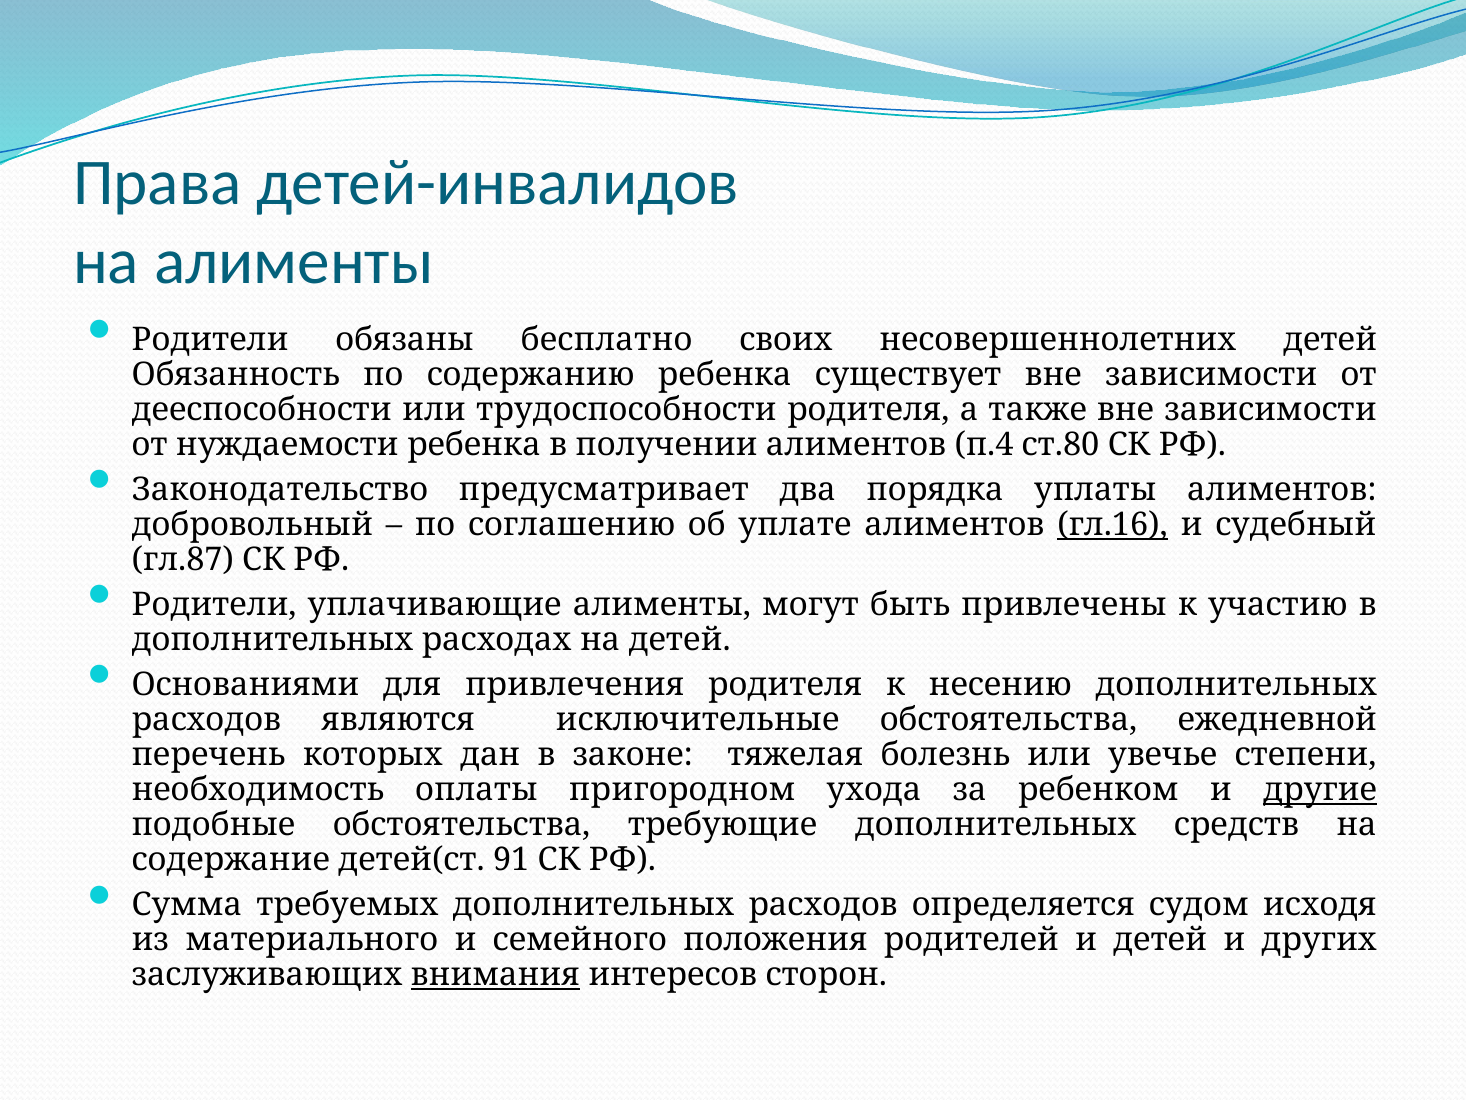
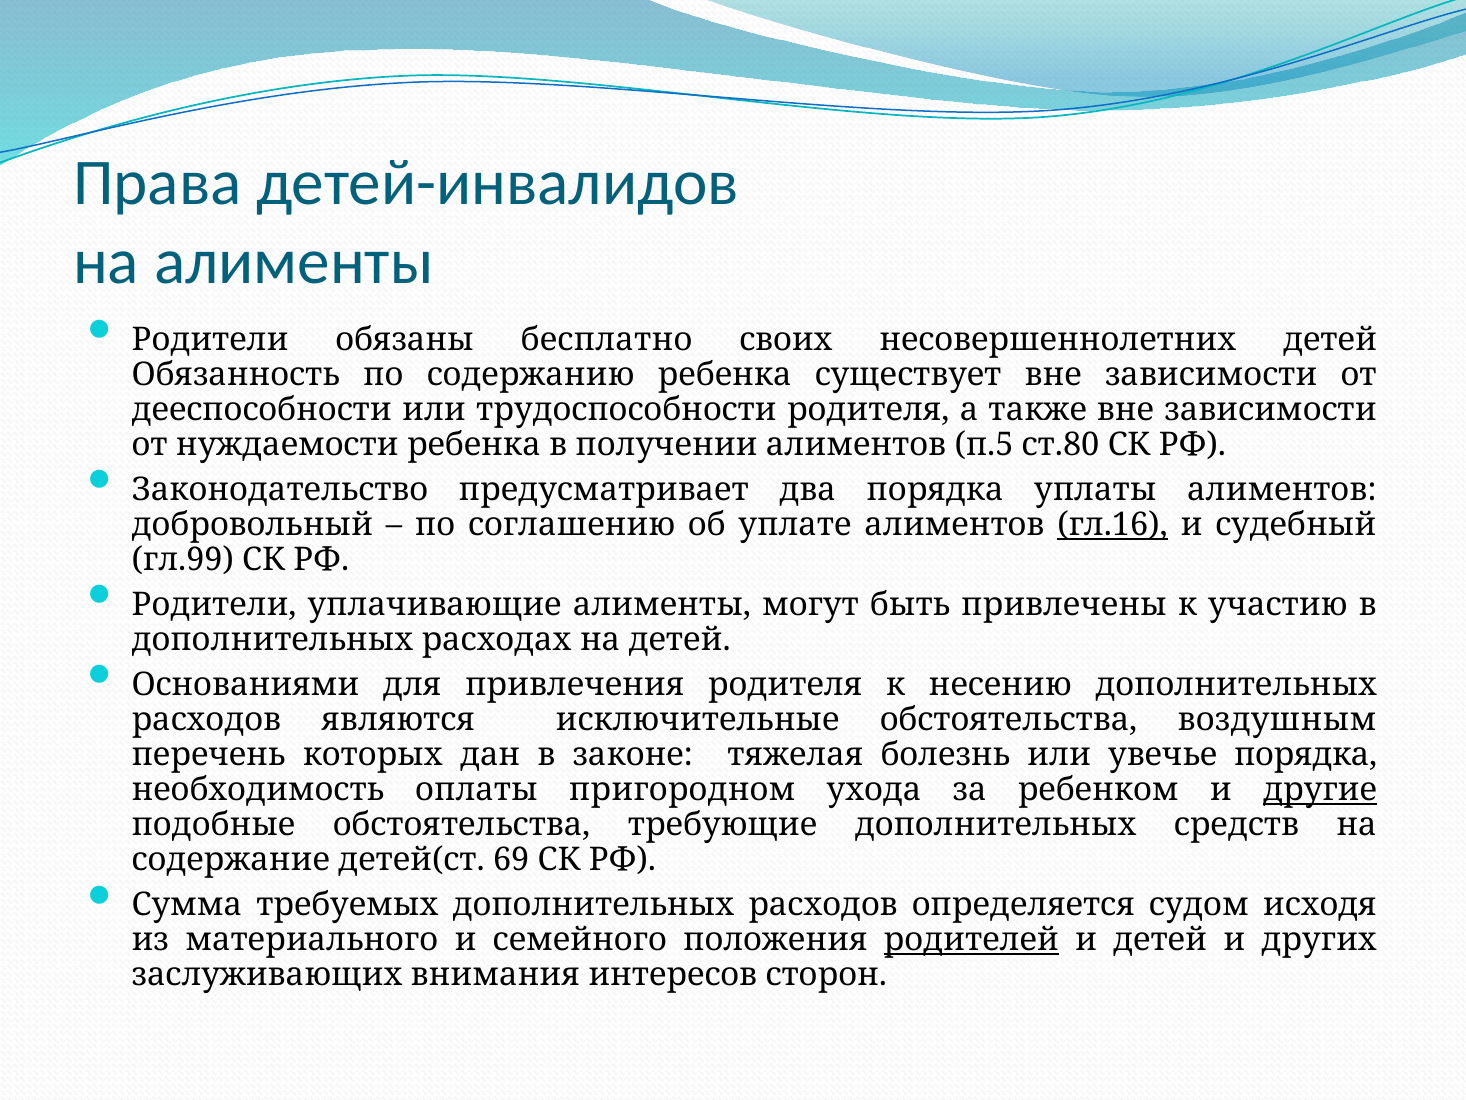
п.4: п.4 -> п.5 (984, 445)
гл.87: гл.87 -> гл.99 (183, 560)
ежедневной: ежедневной -> воздушным (1277, 719)
увечье степени: степени -> порядка (1306, 754)
91: 91 -> 69 (511, 860)
родителей underline: none -> present (971, 940)
внимания underline: present -> none (495, 975)
